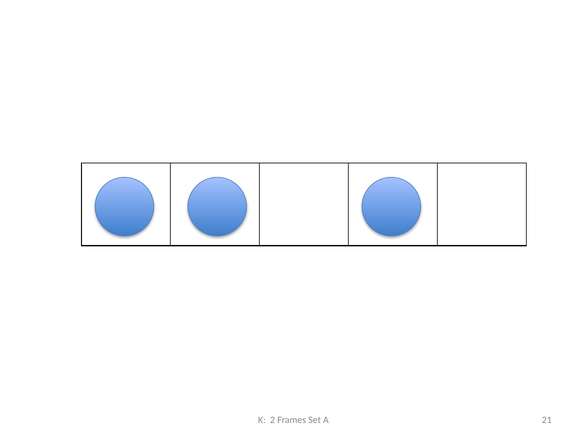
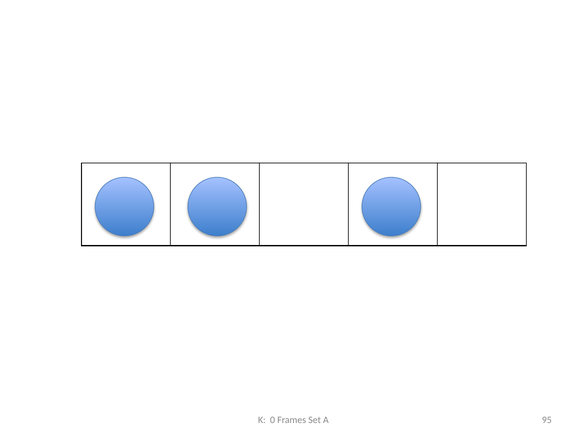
2: 2 -> 0 (273, 420)
21: 21 -> 95 (547, 420)
